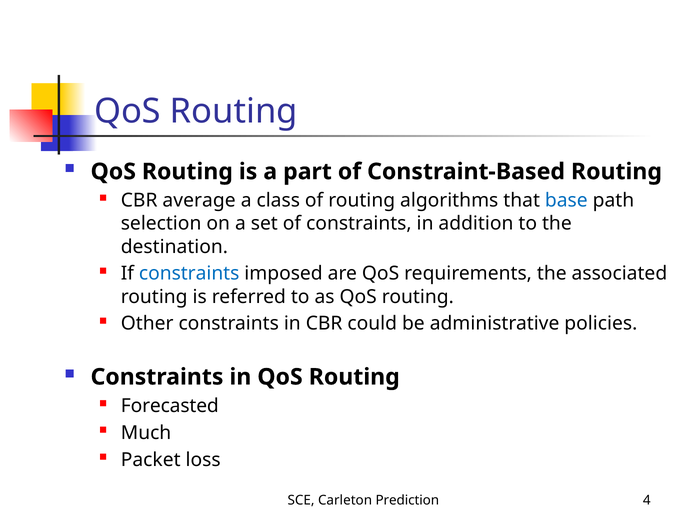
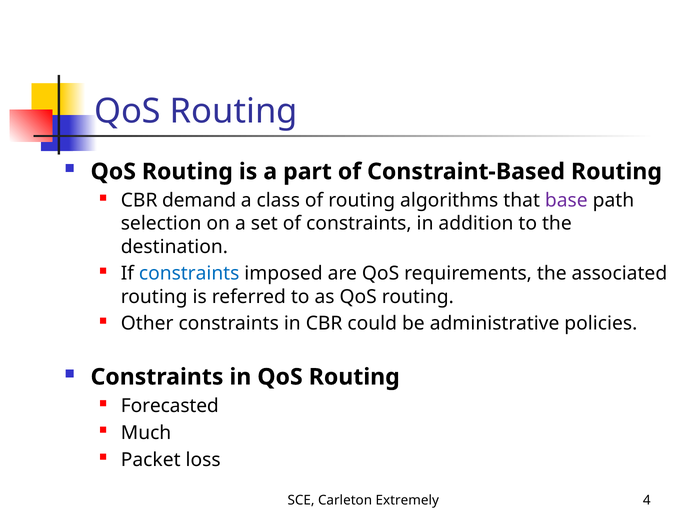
average: average -> demand (199, 201)
base colour: blue -> purple (566, 201)
Prediction: Prediction -> Extremely (407, 500)
